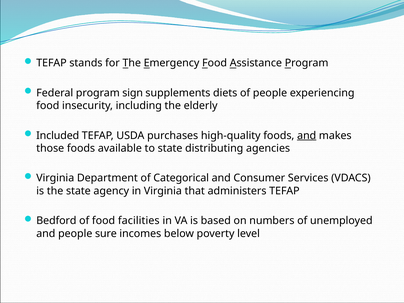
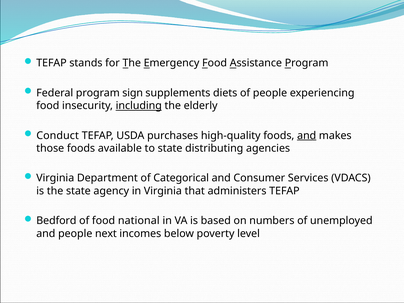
including underline: none -> present (139, 106)
Included: Included -> Conduct (58, 135)
facilities: facilities -> national (139, 221)
sure: sure -> next (106, 234)
